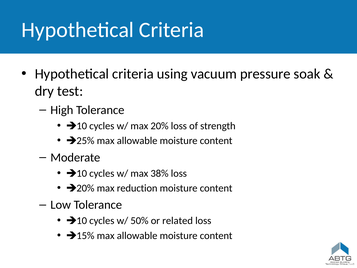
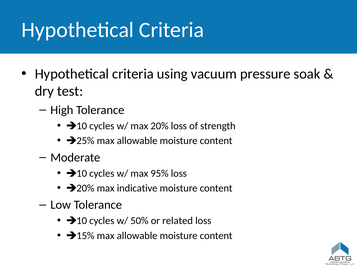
38%: 38% -> 95% (160, 173)
reduction: reduction -> indicative (137, 188)
